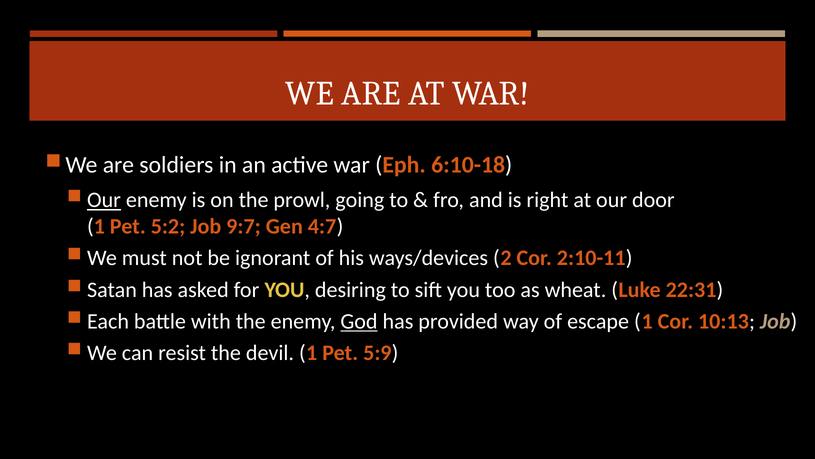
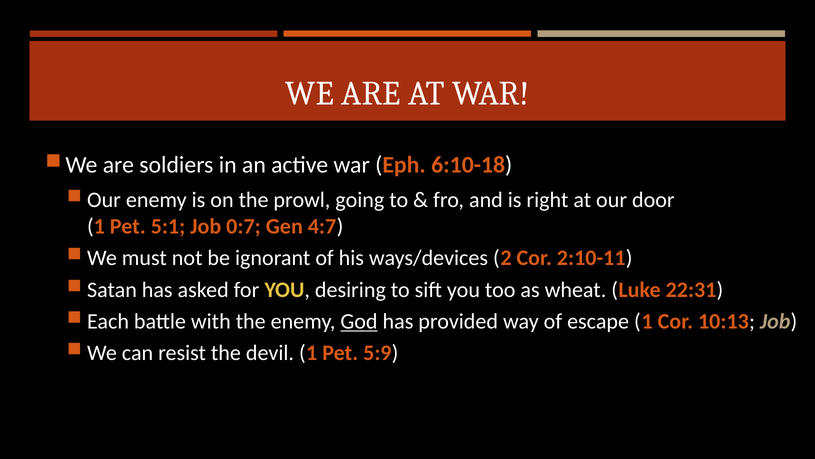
Our underline: present -> none (104, 200)
5:2: 5:2 -> 5:1 (168, 226)
9:7: 9:7 -> 0:7 (243, 226)
